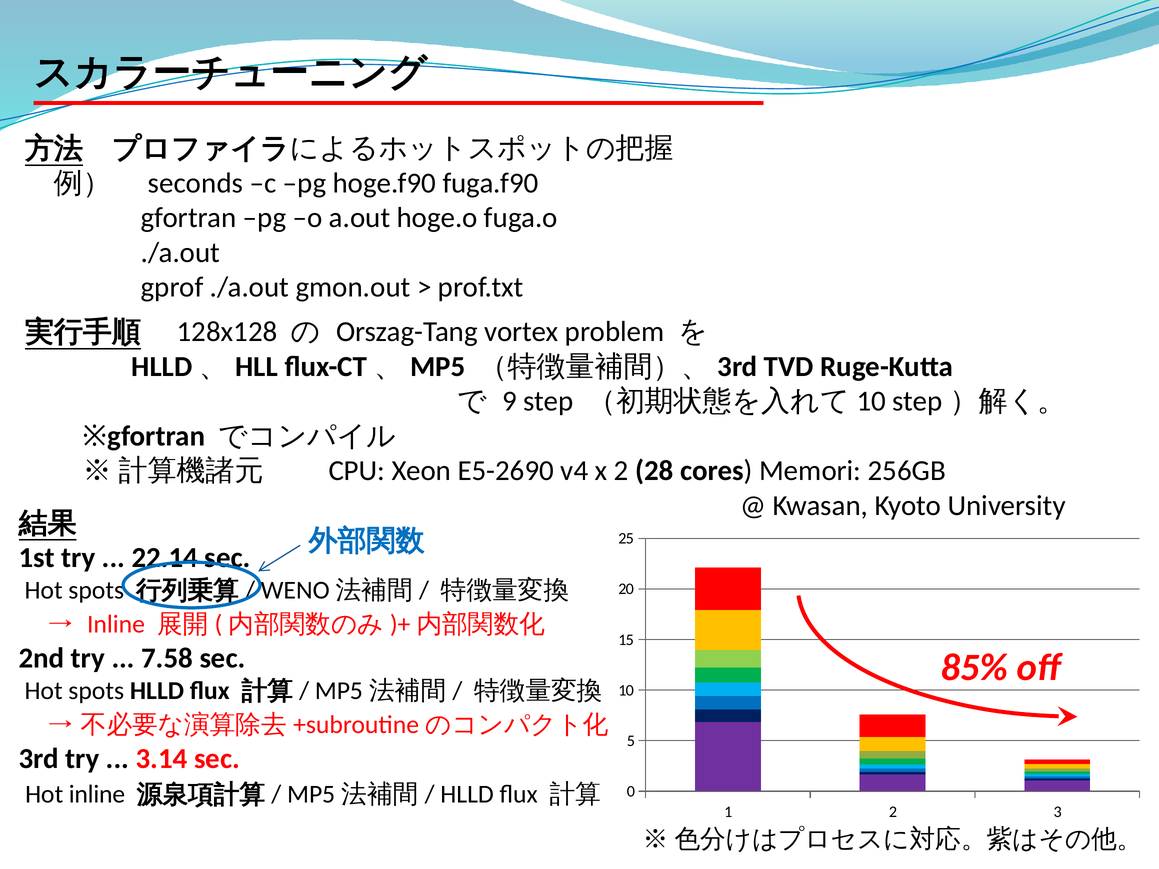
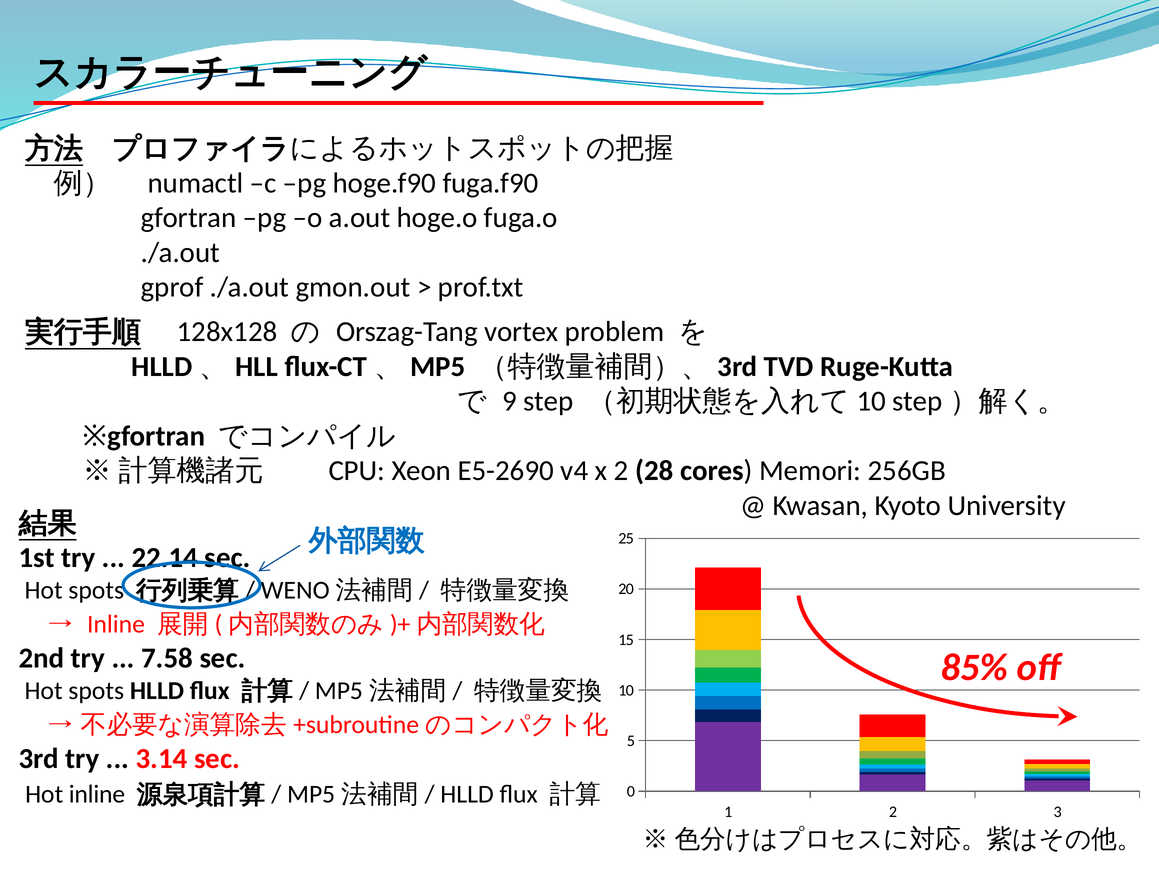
seconds: seconds -> numactl (196, 183)
